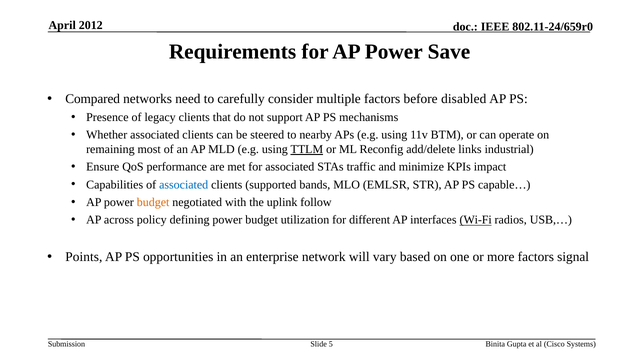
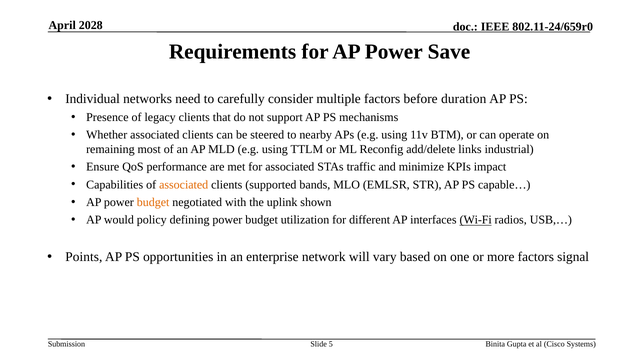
2012: 2012 -> 2028 (91, 25)
Compared: Compared -> Individual (93, 99)
disabled: disabled -> duration (464, 99)
TTLM underline: present -> none (307, 149)
associated colour: blue -> orange (184, 185)
follow: follow -> shown (316, 202)
across: across -> would (119, 220)
